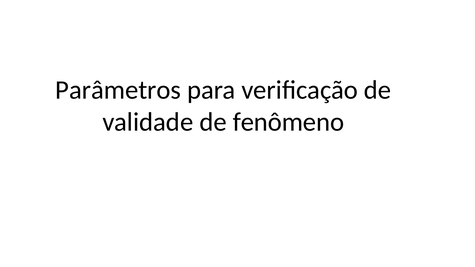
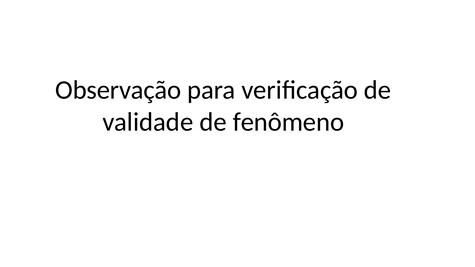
Parâmetros: Parâmetros -> Observação (118, 90)
